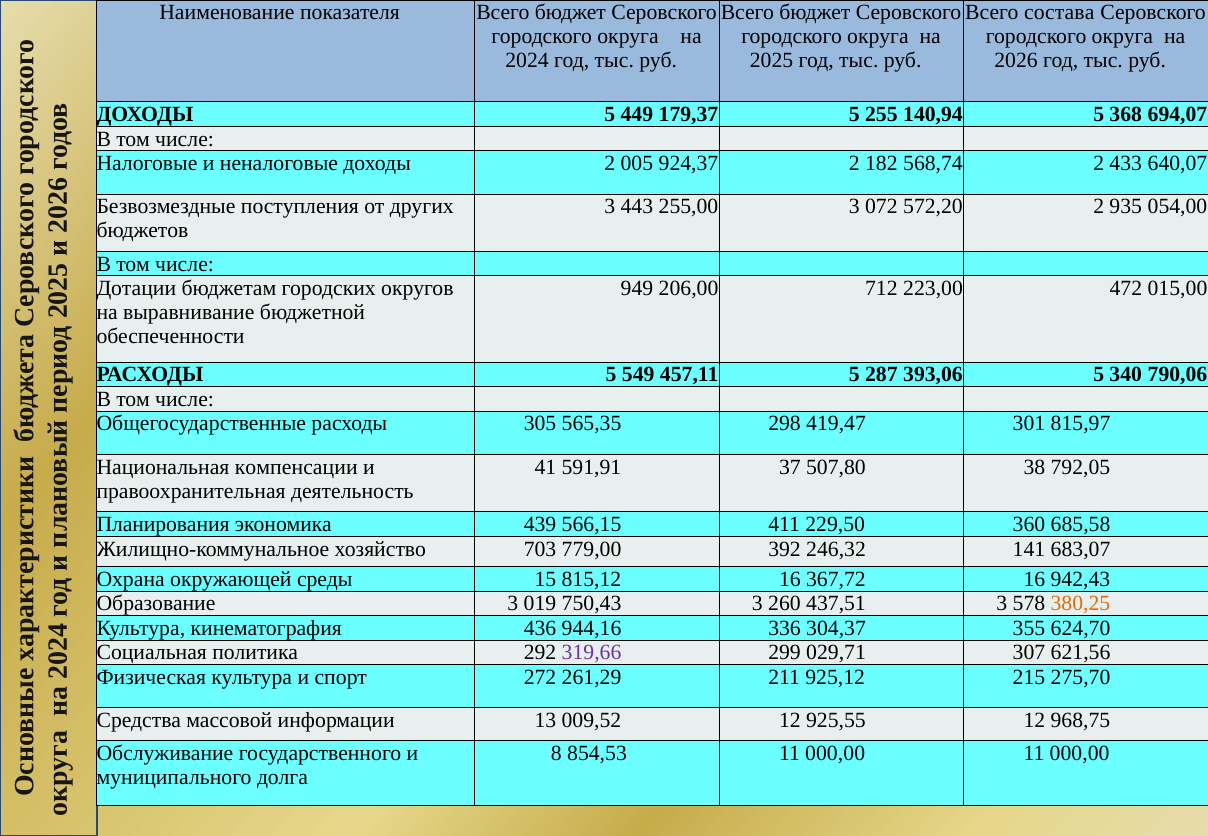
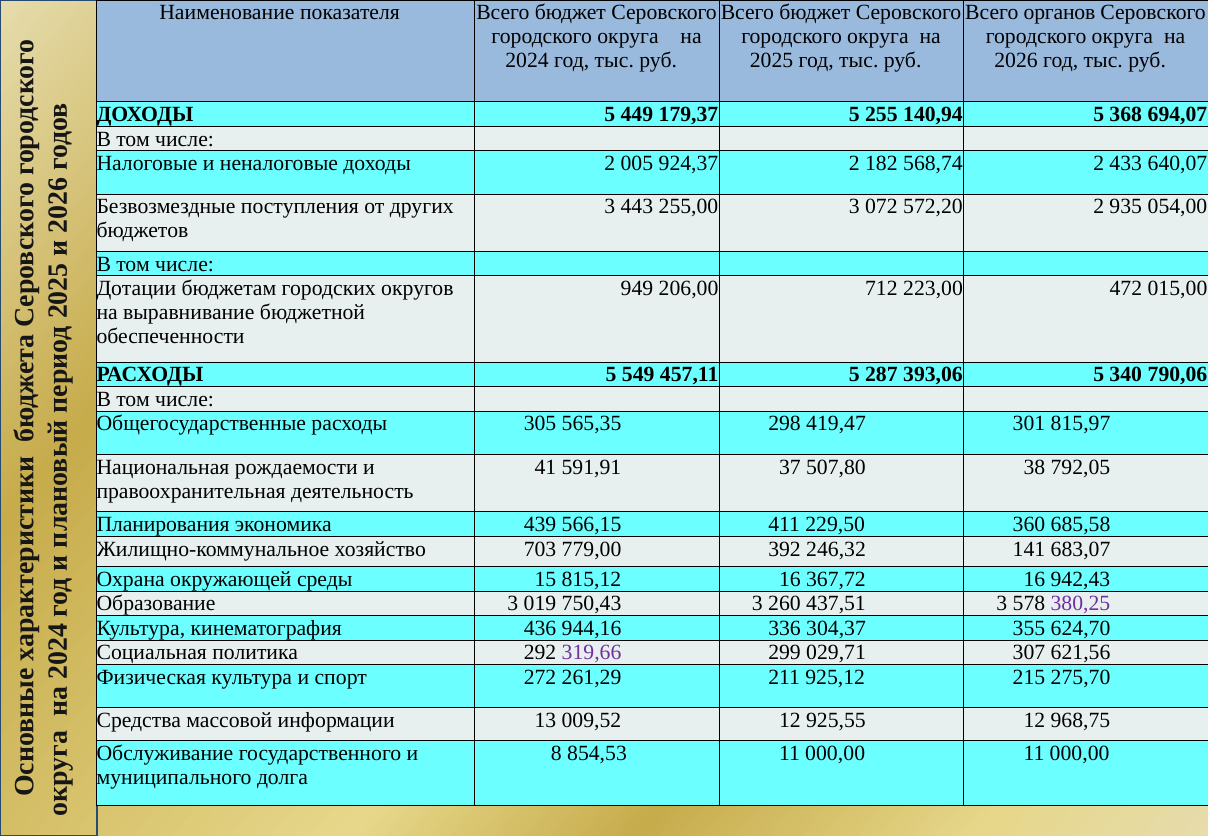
состава: состава -> органов (1059, 13)
компенсации: компенсации -> рождаемости (296, 467)
380,25 colour: orange -> purple (1080, 604)
